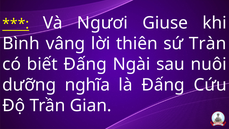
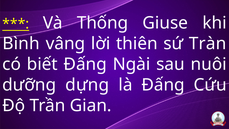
Ngươi: Ngươi -> Thống (103, 23)
nghĩa: nghĩa -> dựng (87, 85)
